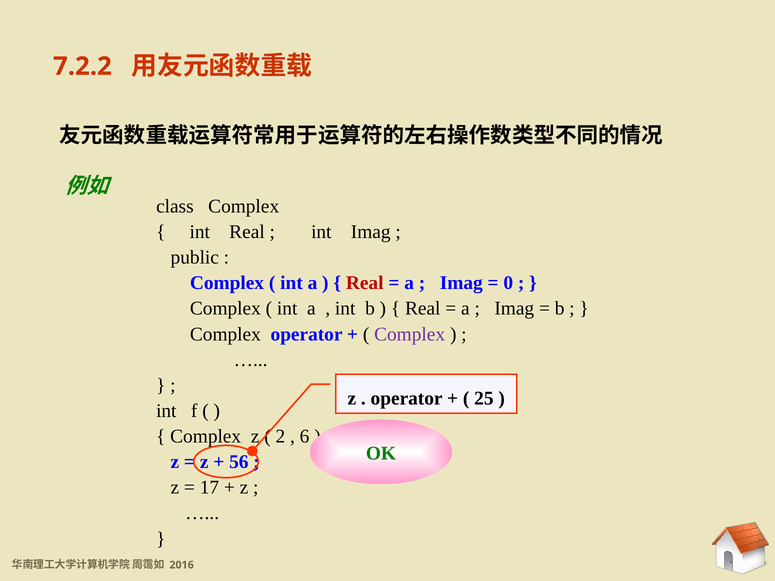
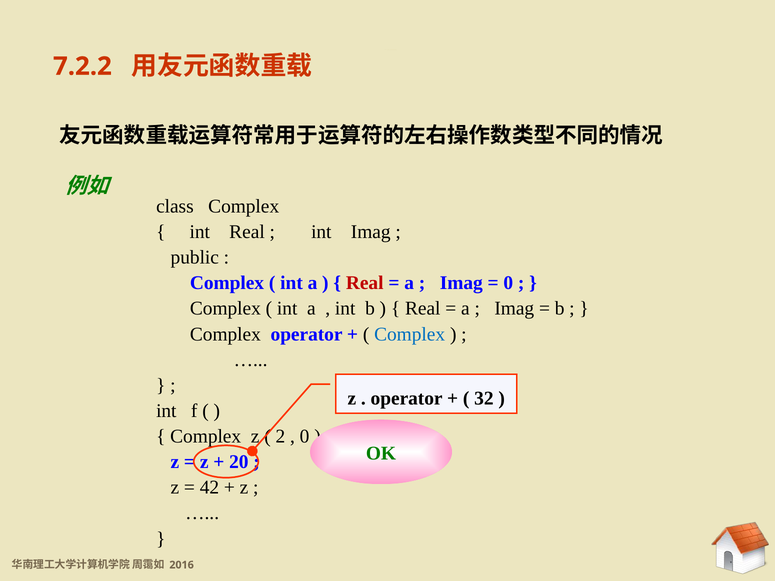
Complex colour: purple -> blue (410, 334)
25: 25 -> 32 (484, 398)
6: 6 -> 0 (305, 437)
56: 56 -> 20 (239, 462)
17: 17 -> 42 (209, 488)
